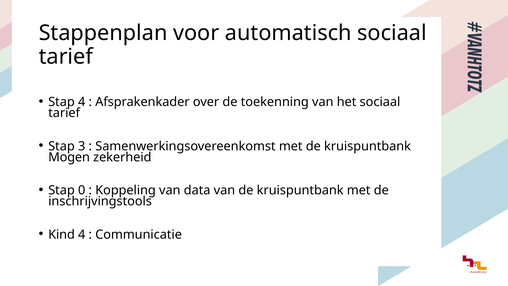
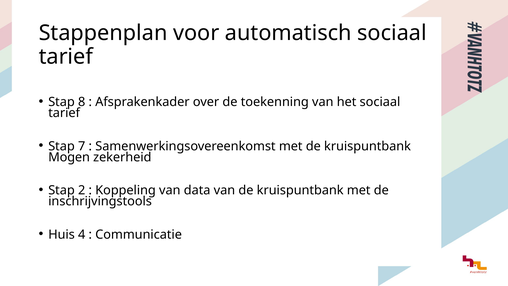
Stap 4: 4 -> 8 (82, 102)
3: 3 -> 7 (82, 146)
0: 0 -> 2 (82, 190)
Kind: Kind -> Huis (62, 234)
